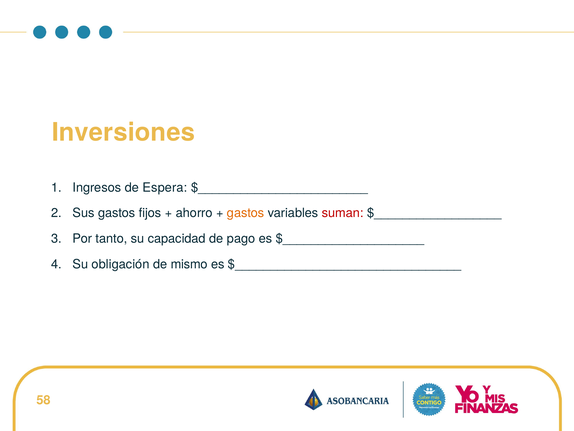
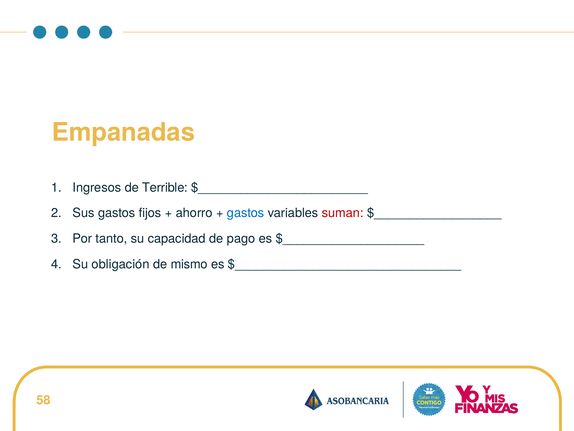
Inversiones: Inversiones -> Empanadas (123, 132)
Espera: Espera -> Terrible (165, 187)
gastos colour: orange -> blue (246, 213)
